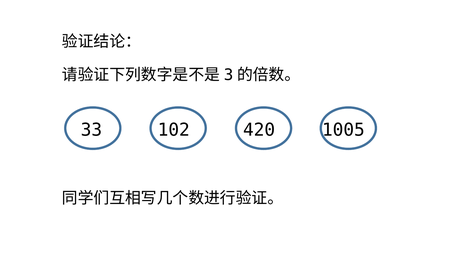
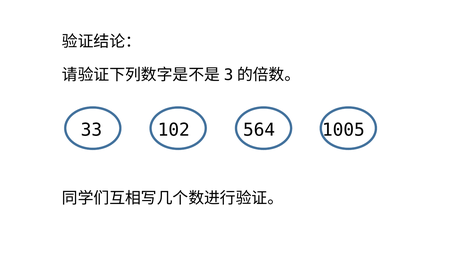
420: 420 -> 564 (259, 130)
